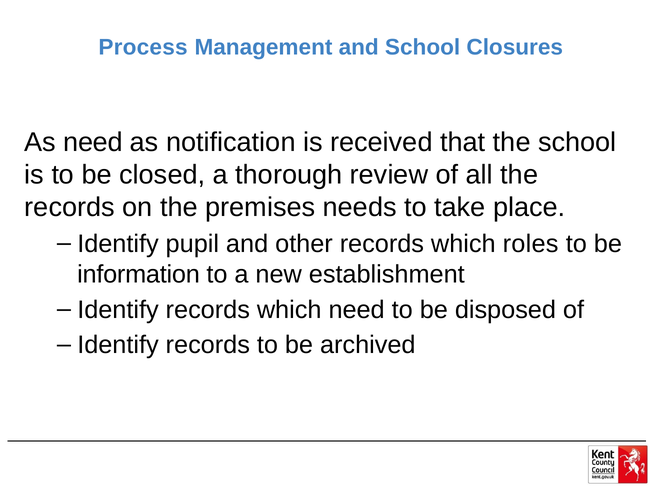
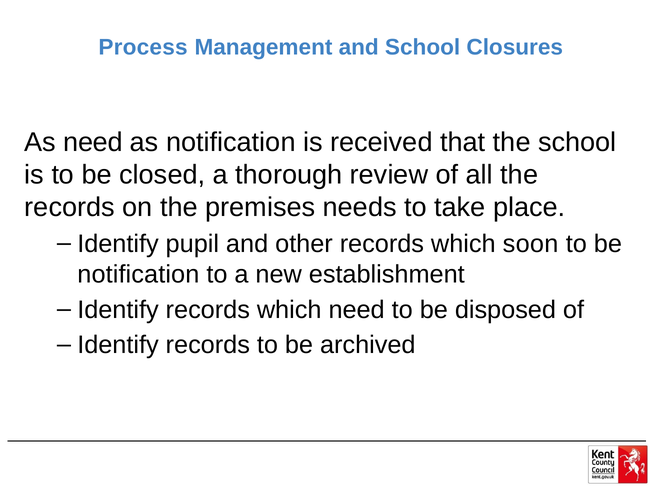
roles: roles -> soon (531, 244)
information: information -> notification (138, 274)
